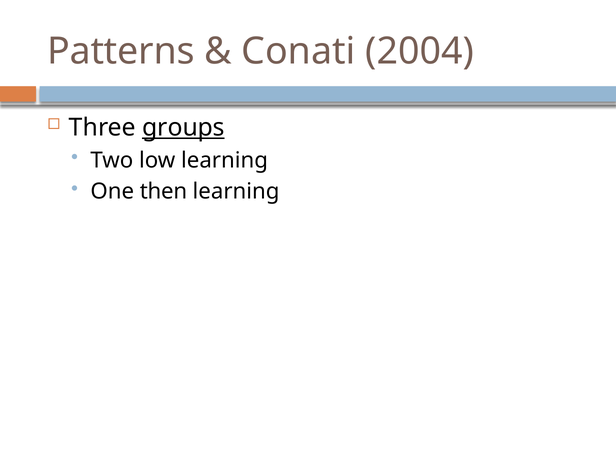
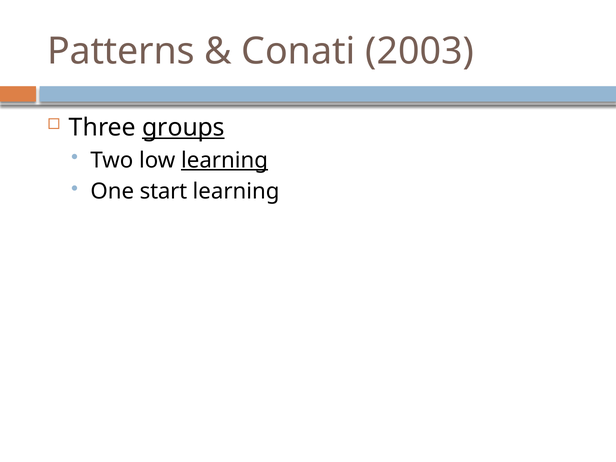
2004: 2004 -> 2003 (420, 51)
learning underline: none -> present (225, 160)
then: then -> start (163, 192)
